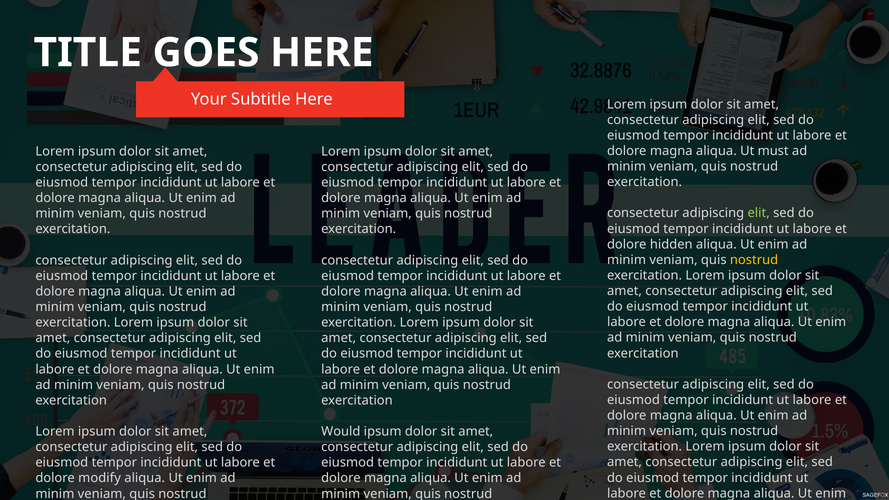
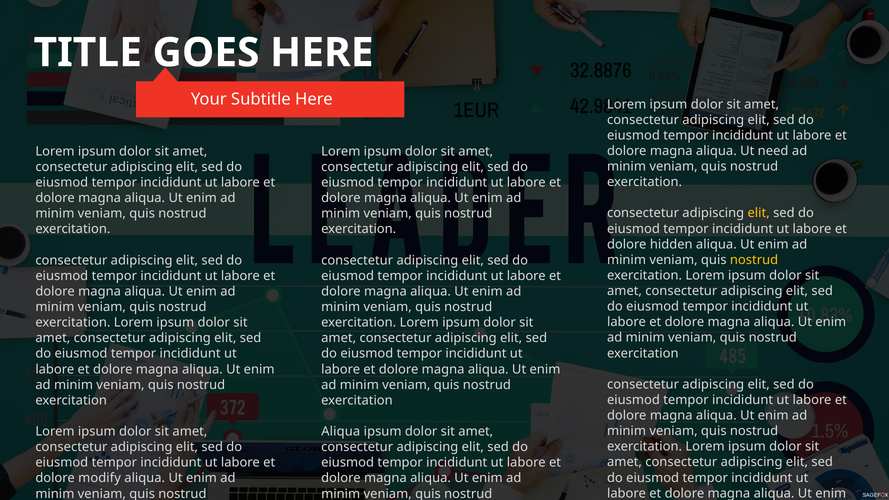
must: must -> need (773, 151)
elit colour: light green -> yellow (759, 213)
Would: Would -> Aliqua (341, 432)
